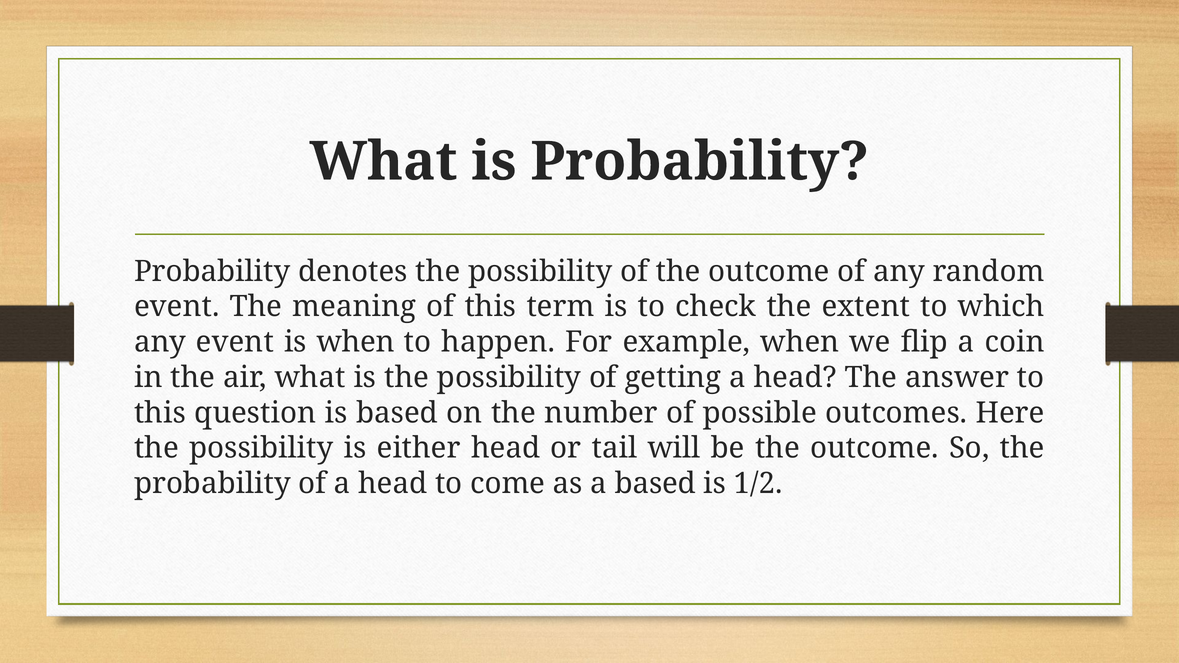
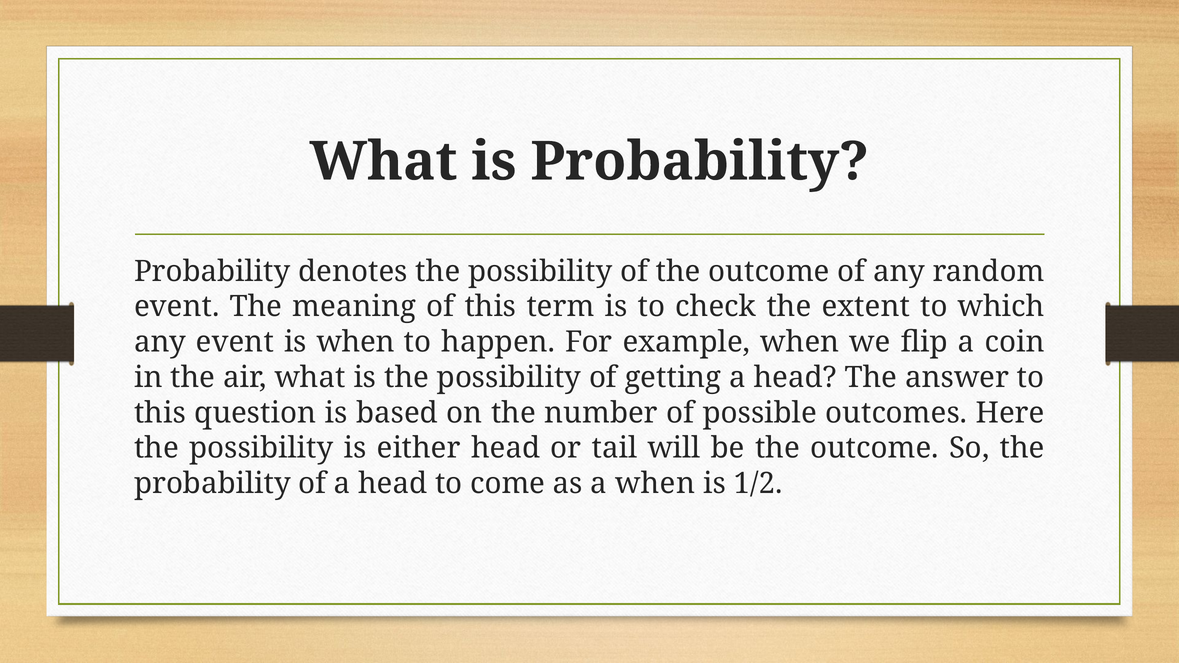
a based: based -> when (655, 484)
